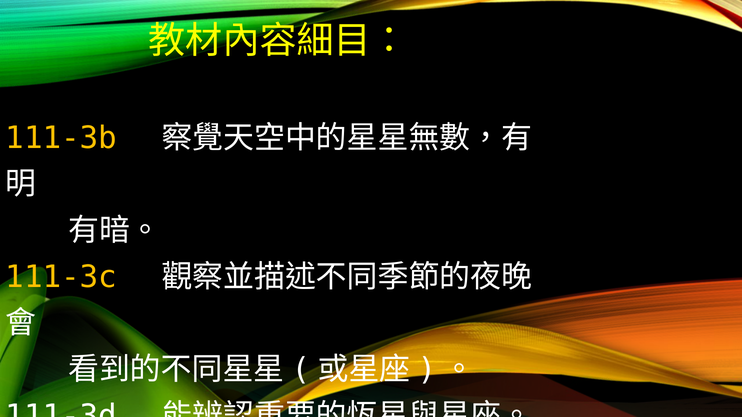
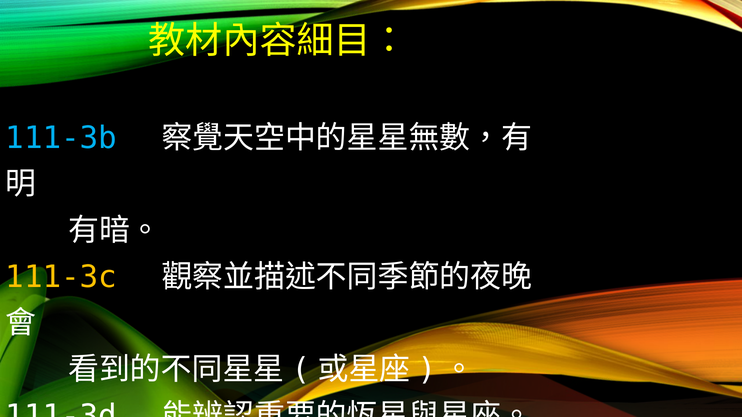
111-3b colour: yellow -> light blue (61, 138)
